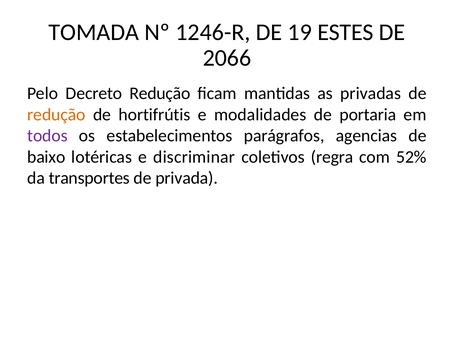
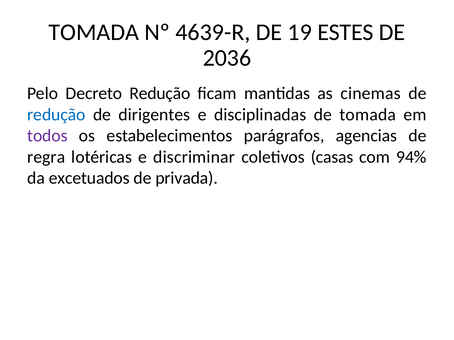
1246-R: 1246-R -> 4639-R (213, 32)
2066: 2066 -> 2036 (227, 58)
privadas: privadas -> cinemas (371, 94)
redução colour: orange -> blue (56, 115)
hortifrútis: hortifrútis -> dirigentes (154, 115)
modalidades: modalidades -> disciplinadas (260, 115)
de portaria: portaria -> tomada (368, 115)
baixo: baixo -> regra (46, 157)
regra: regra -> casas (332, 157)
52%: 52% -> 94% (411, 157)
transportes: transportes -> excetuados (89, 178)
